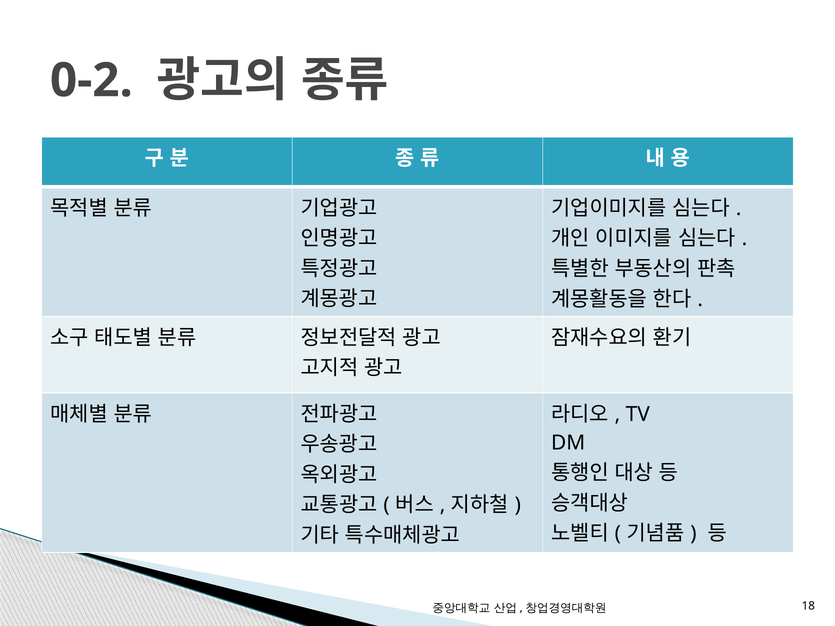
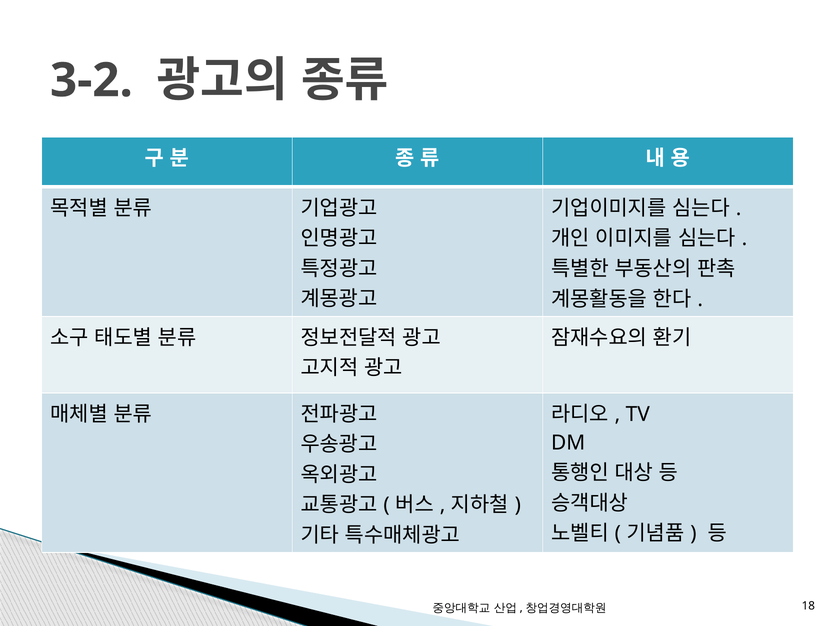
0-2: 0-2 -> 3-2 (91, 81)
